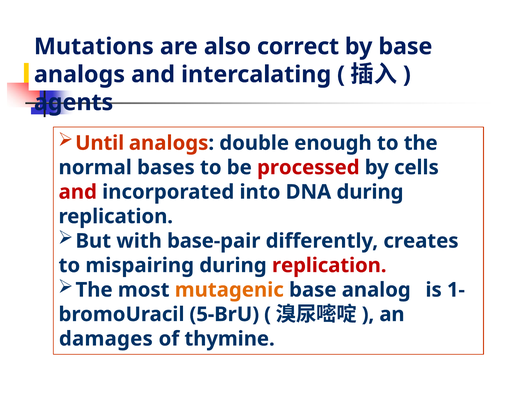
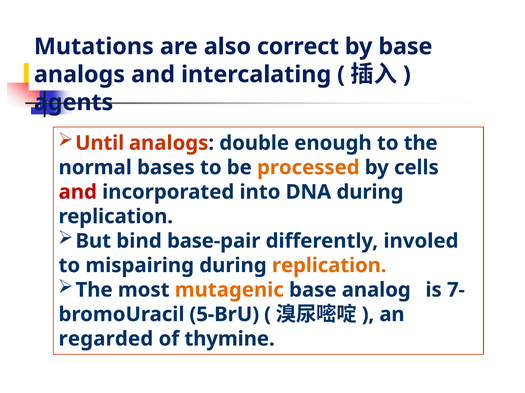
processed colour: red -> orange (308, 168)
with: with -> bind (139, 241)
creates: creates -> involed (421, 241)
replication colour: red -> orange (329, 266)
1-: 1- -> 7- (456, 290)
damages: damages -> regarded (106, 339)
